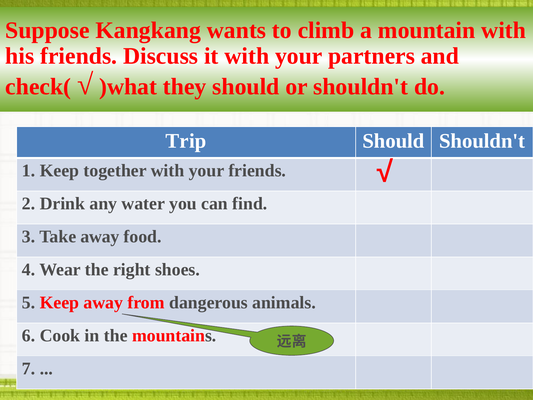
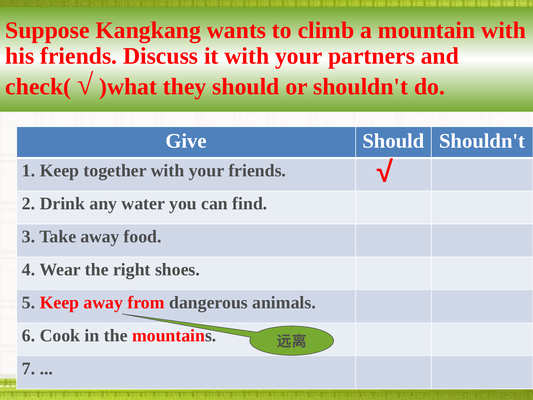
Trip: Trip -> Give (186, 141)
